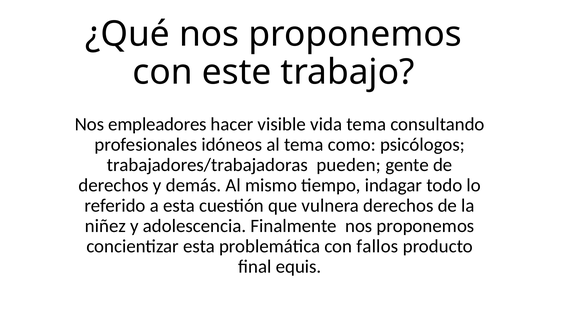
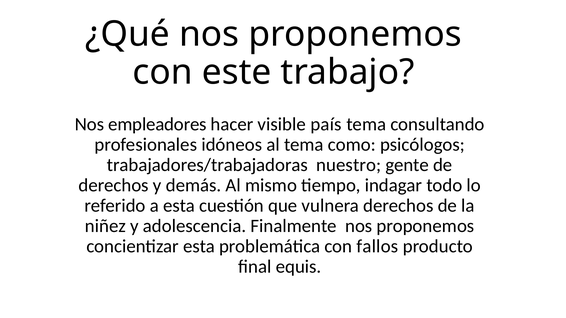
vida: vida -> país (326, 124)
pueden: pueden -> nuestro (349, 165)
